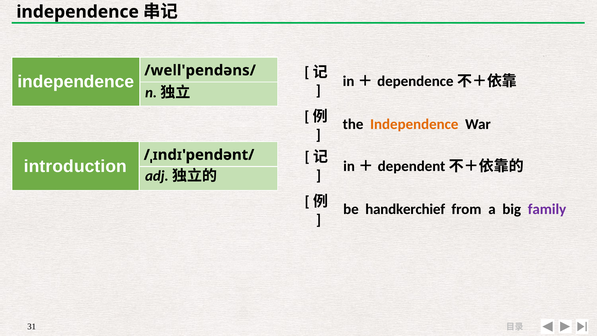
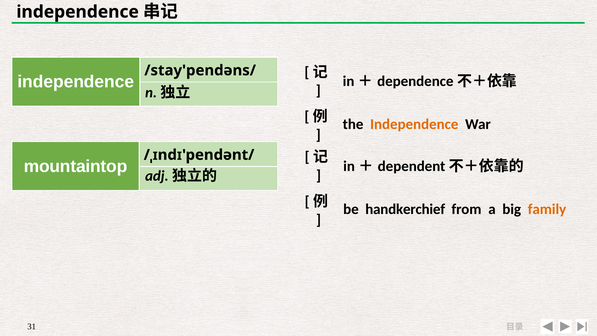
/well'pendəns/: /well'pendəns/ -> /stay'pendəns/ (200, 70)
introduction: introduction -> mountaintop (76, 166)
family colour: purple -> orange (547, 209)
